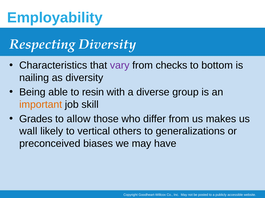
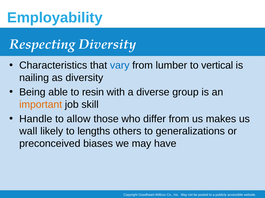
vary colour: purple -> blue (120, 66)
checks: checks -> lumber (171, 66)
bottom: bottom -> vertical (217, 66)
Grades: Grades -> Handle (36, 119)
vertical: vertical -> lengths (94, 132)
